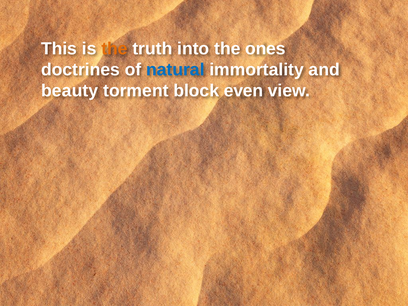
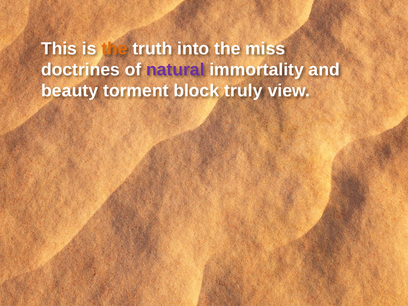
ones: ones -> miss (265, 49)
natural colour: blue -> purple (175, 70)
even: even -> truly (243, 91)
